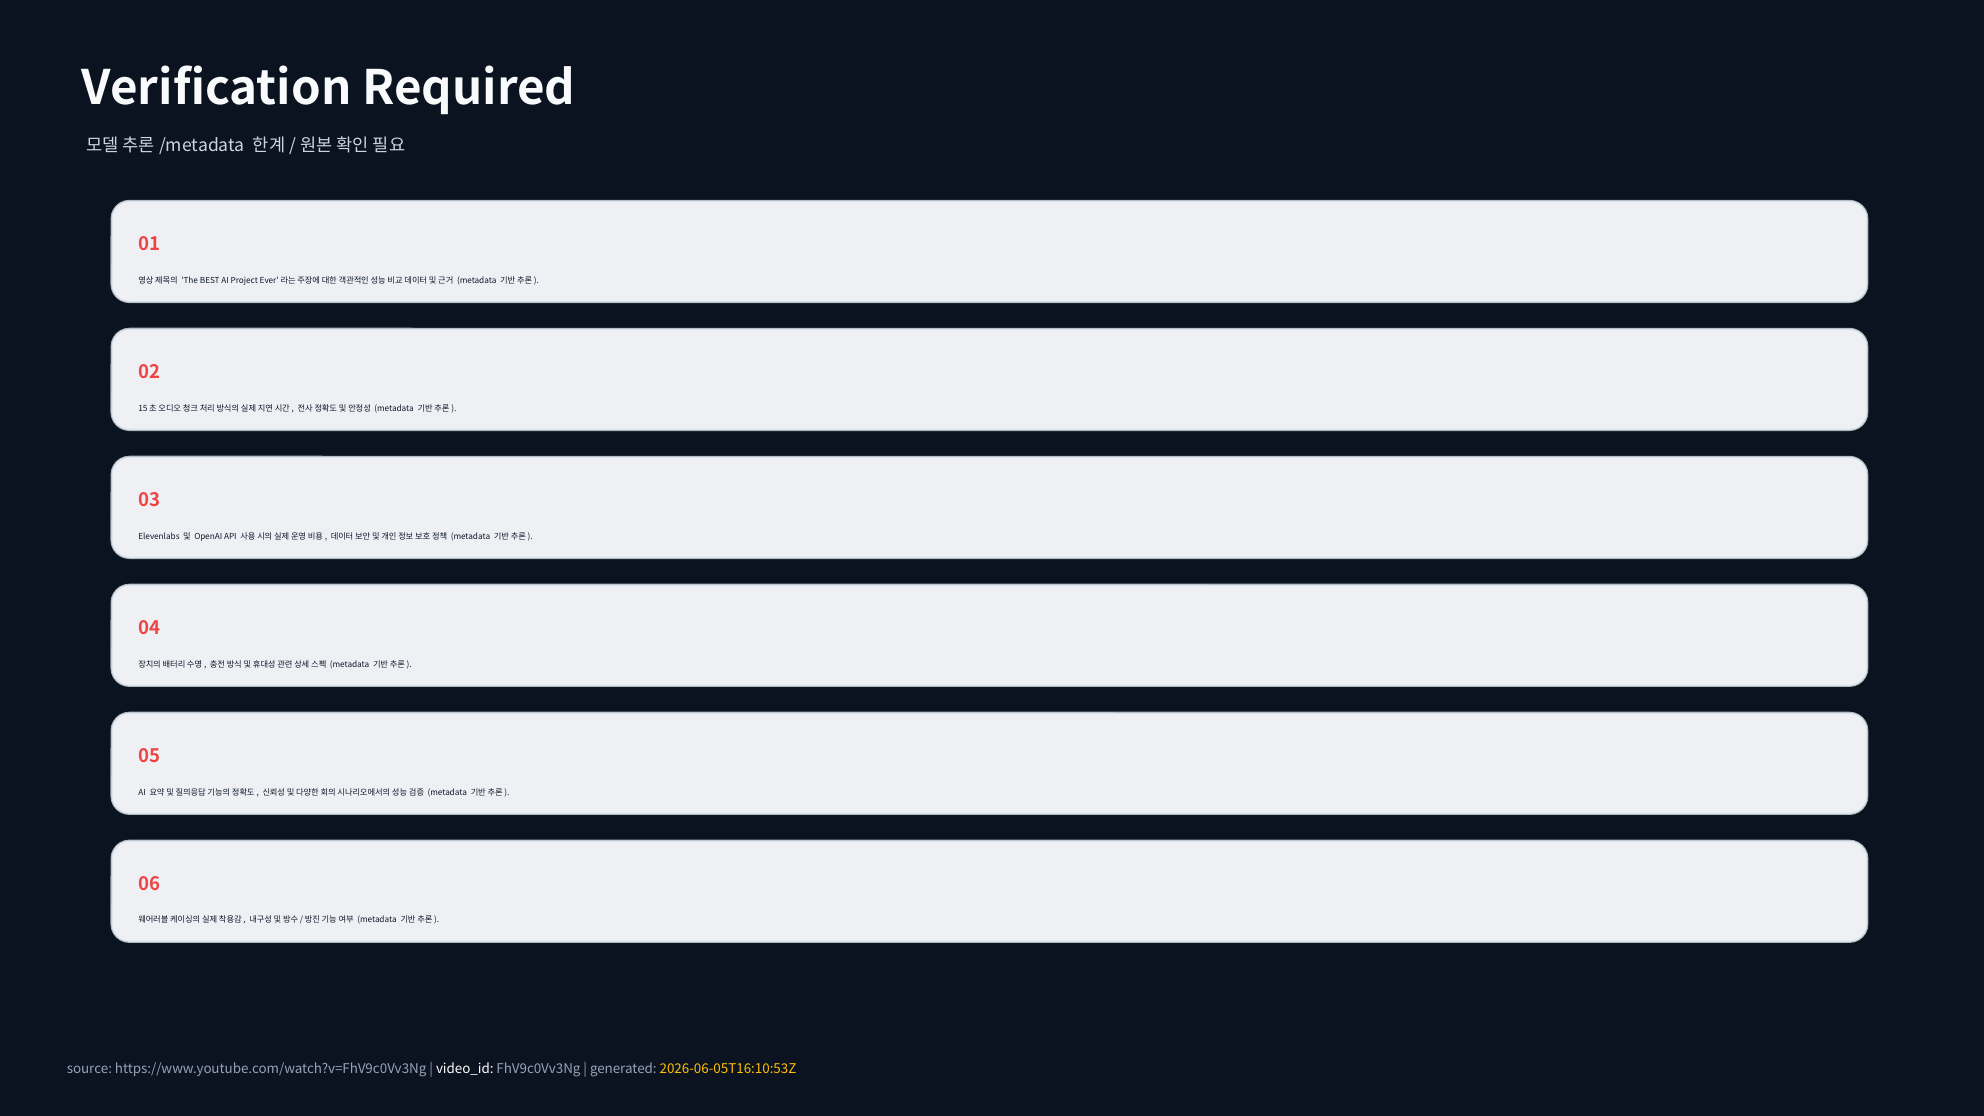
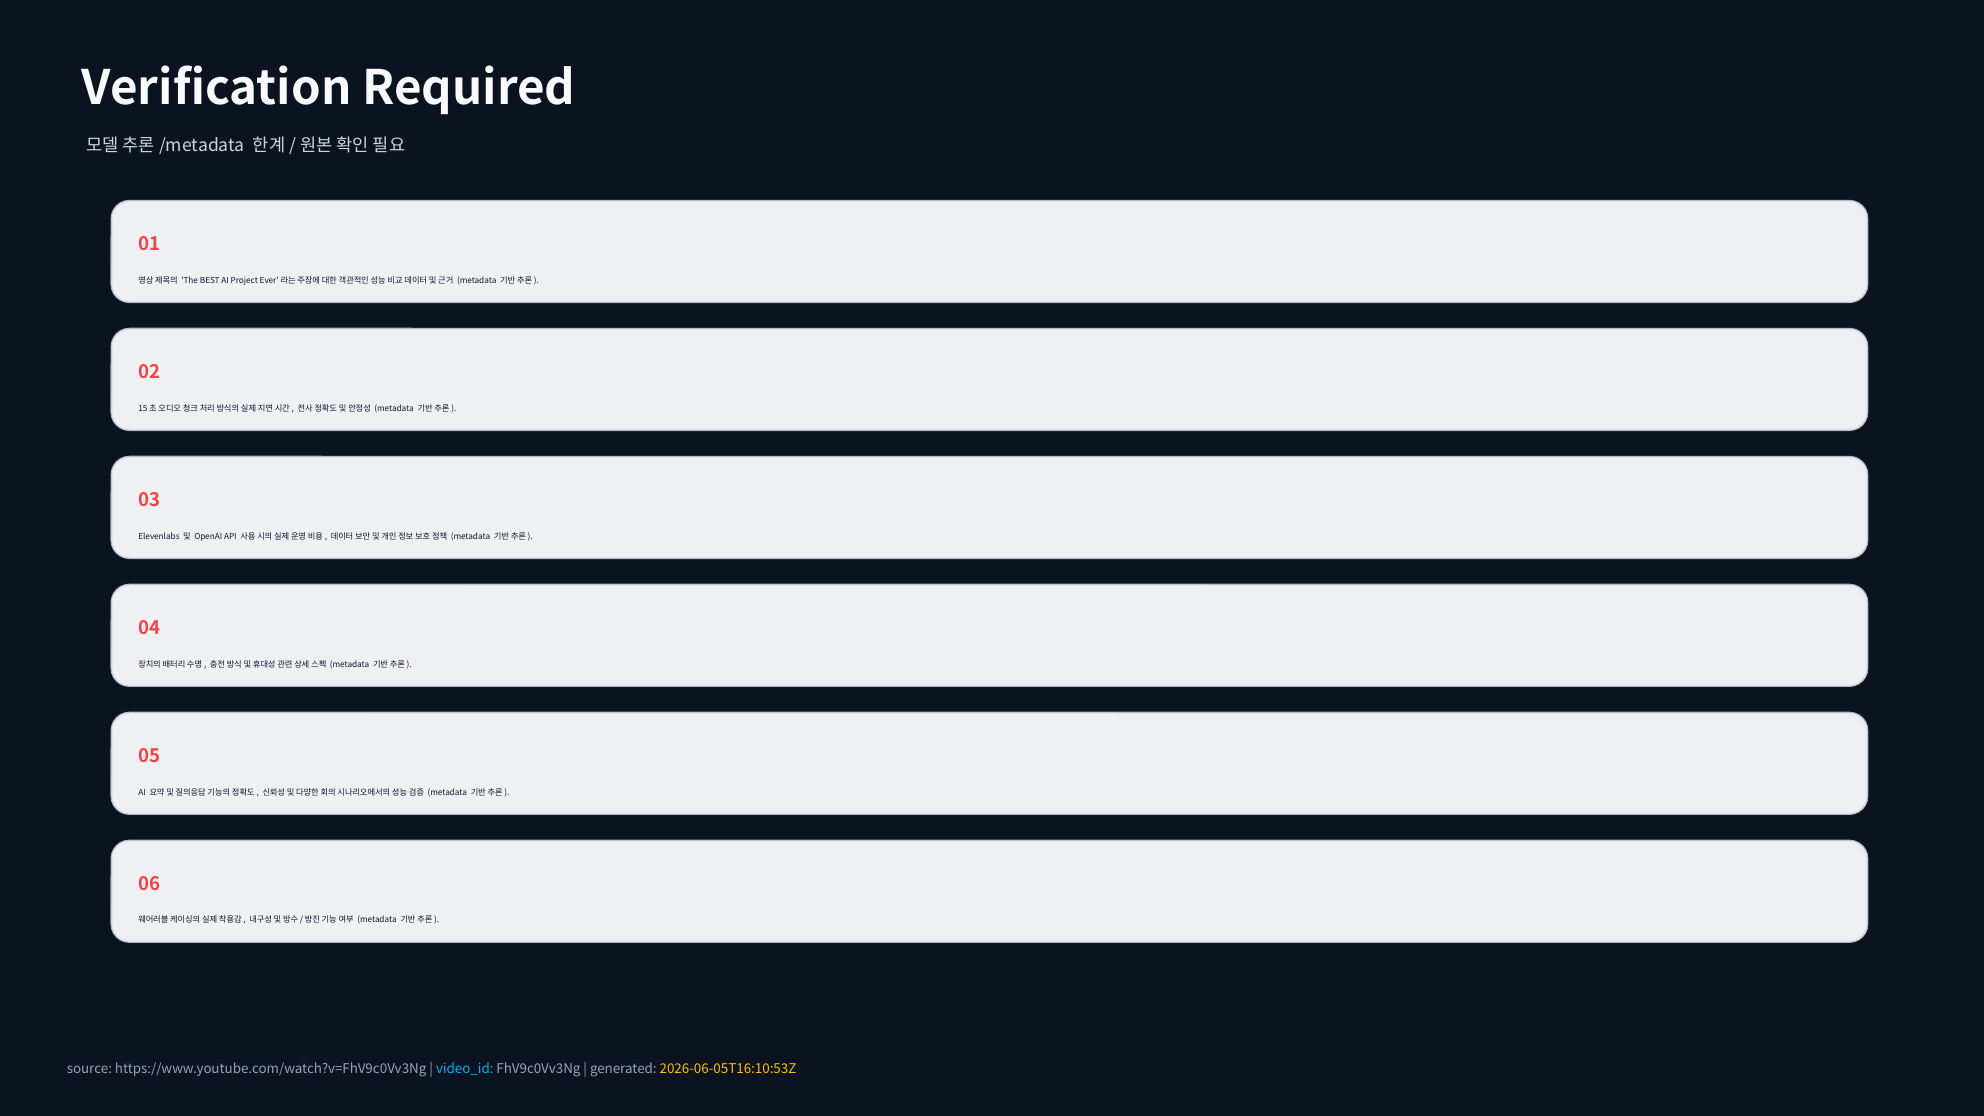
video_id colour: white -> light blue (465, 1069)
